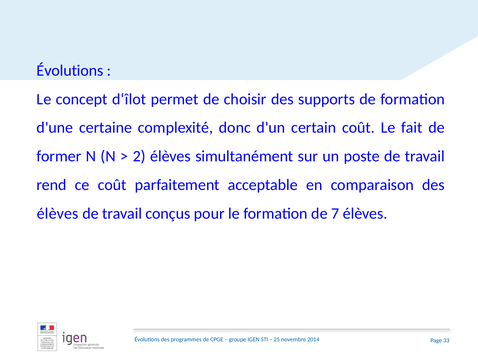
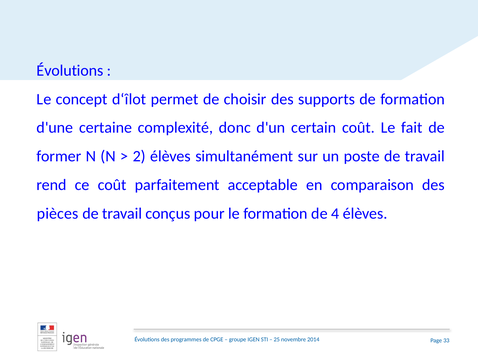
élèves: élèves -> pièces (58, 214)
7: 7 -> 4 (335, 214)
